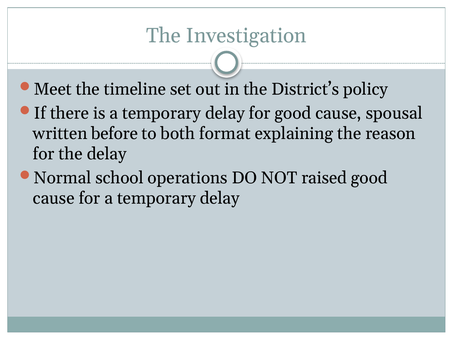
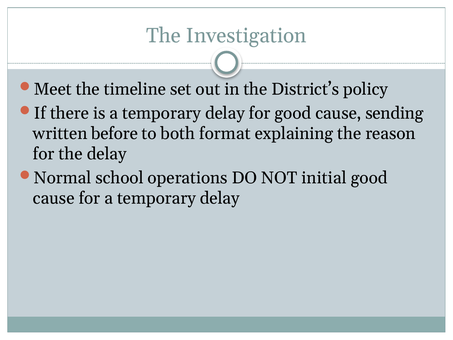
spousal: spousal -> sending (394, 113)
raised: raised -> initial (324, 178)
